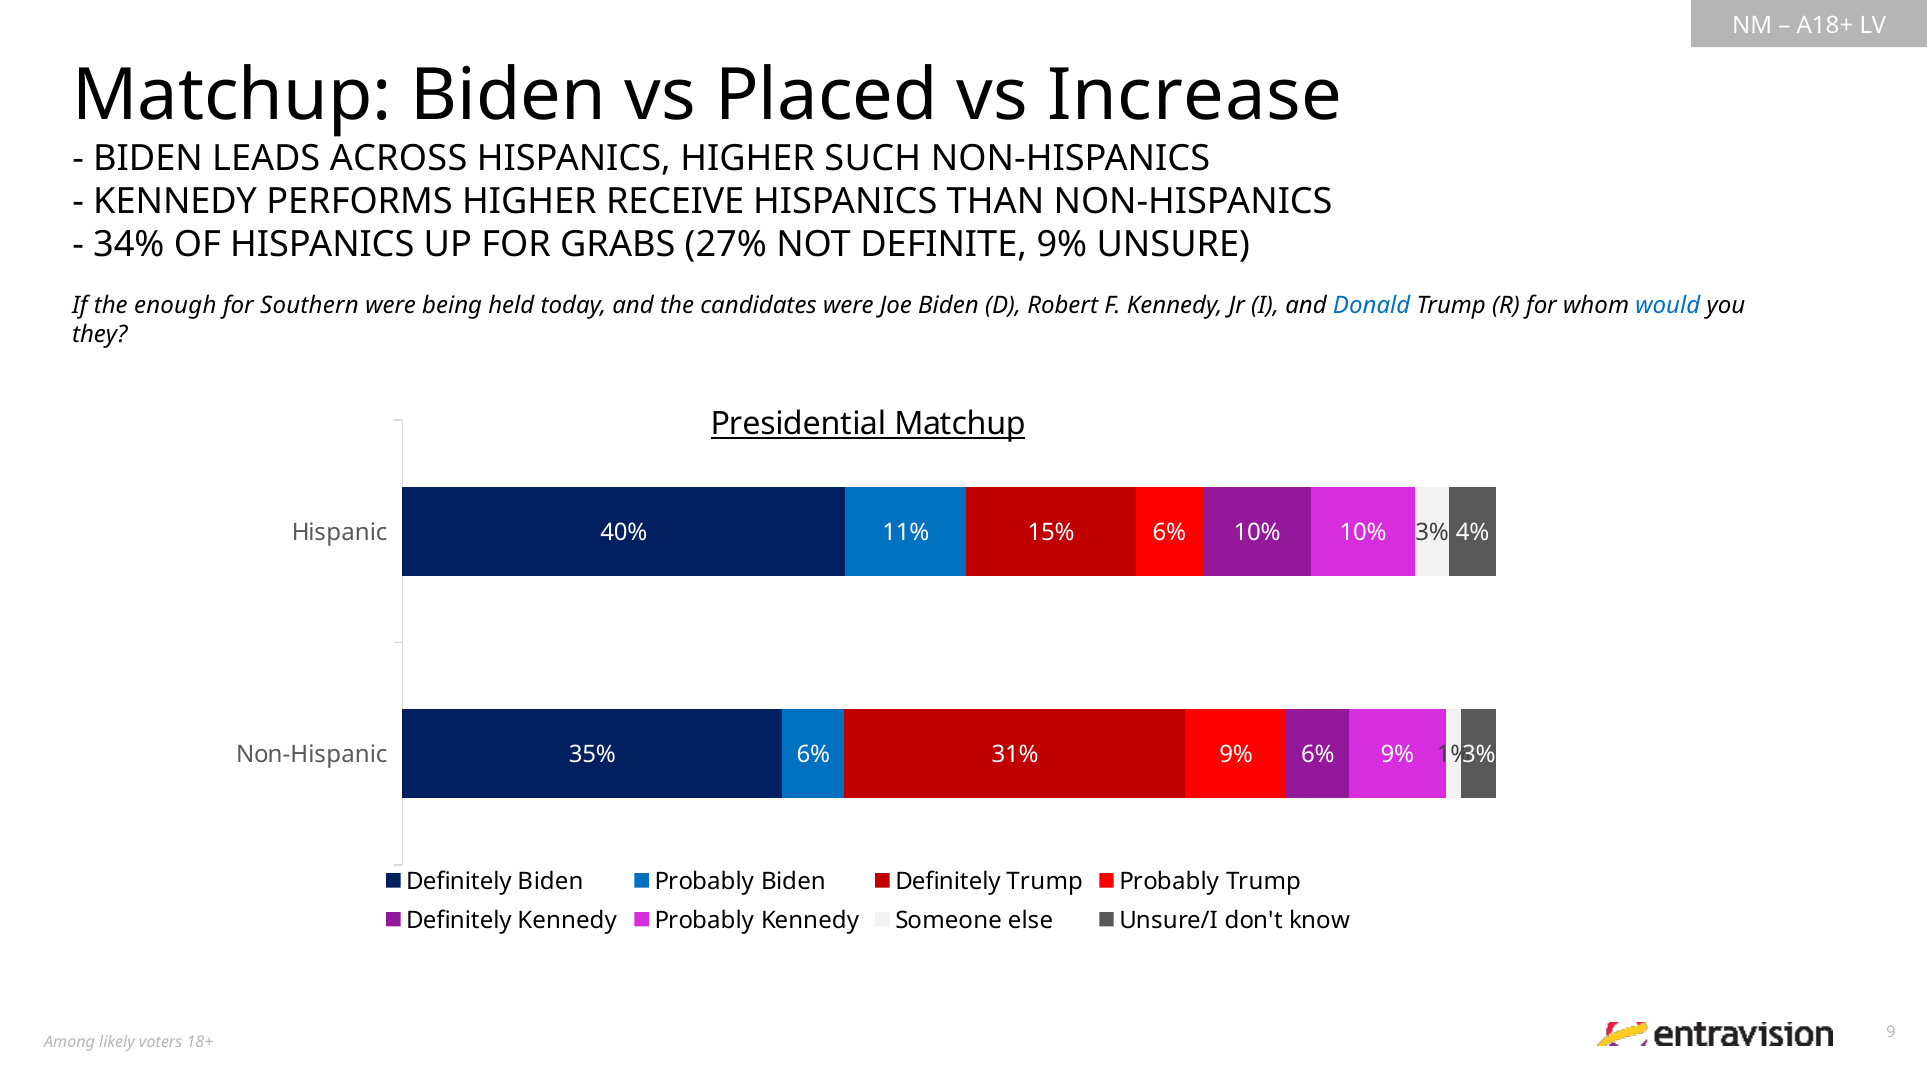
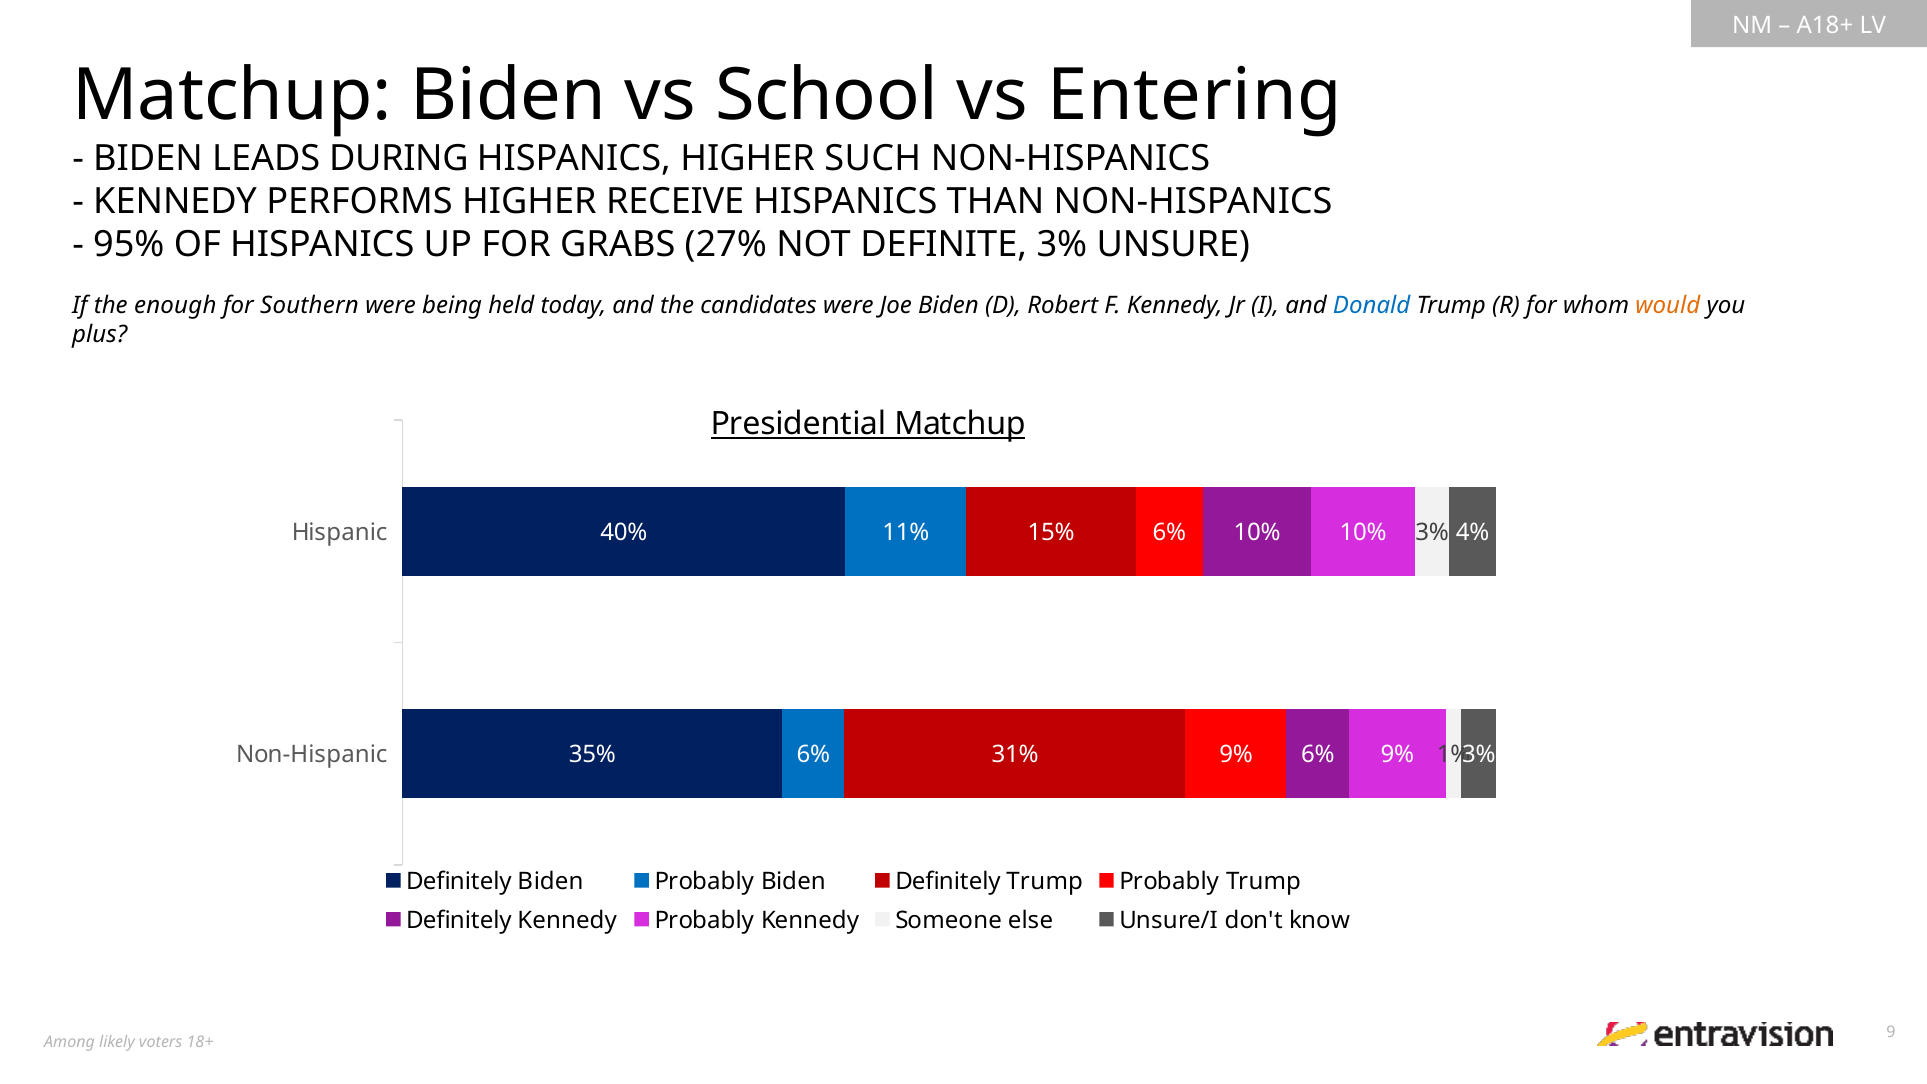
Placed: Placed -> School (827, 96)
Increase: Increase -> Entering (1195, 96)
ACROSS: ACROSS -> DURING (399, 158)
34%: 34% -> 95% (129, 245)
DEFINITE 9%: 9% -> 3% (1062, 245)
would colour: blue -> orange (1668, 306)
they: they -> plus (100, 335)
